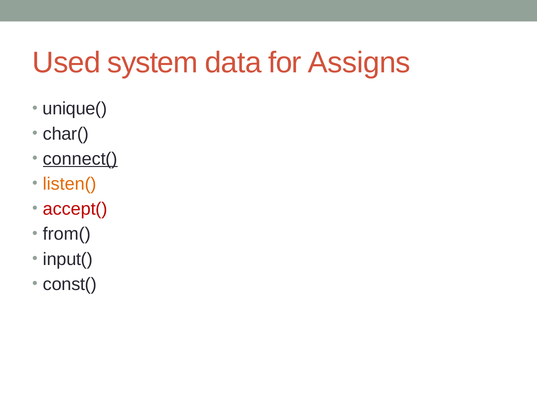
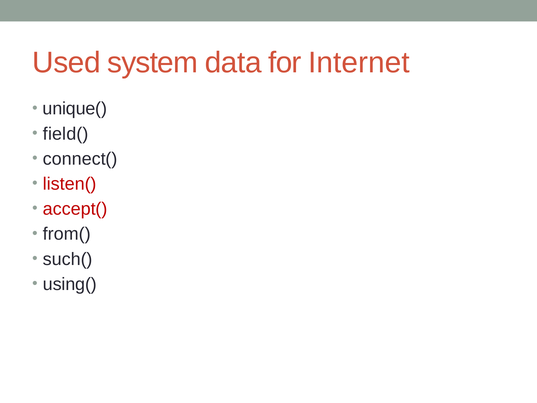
Assigns: Assigns -> Internet (359, 63)
char(: char( -> field( (66, 134)
connect( underline: present -> none (80, 159)
listen( colour: orange -> red (70, 184)
input(: input( -> such( (68, 259)
const(: const( -> using( (70, 284)
